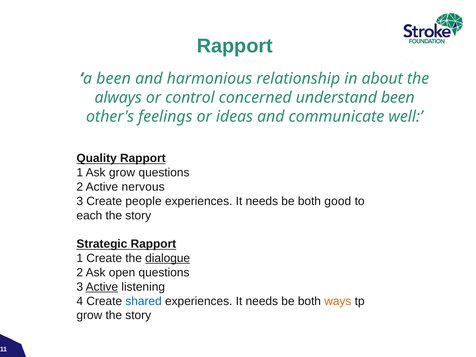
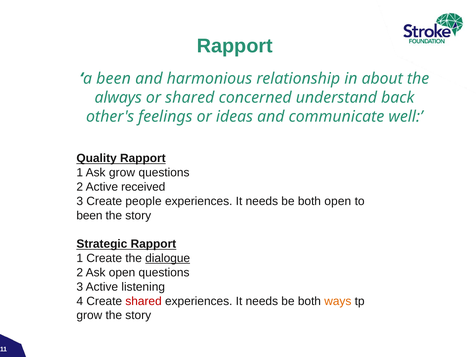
or control: control -> shared (190, 98)
understand been: been -> back (398, 98)
nervous: nervous -> received (143, 187)
both good: good -> open (338, 201)
each: each -> been (89, 215)
Active underline: present -> none (102, 287)
shared colour: blue -> red (144, 301)
